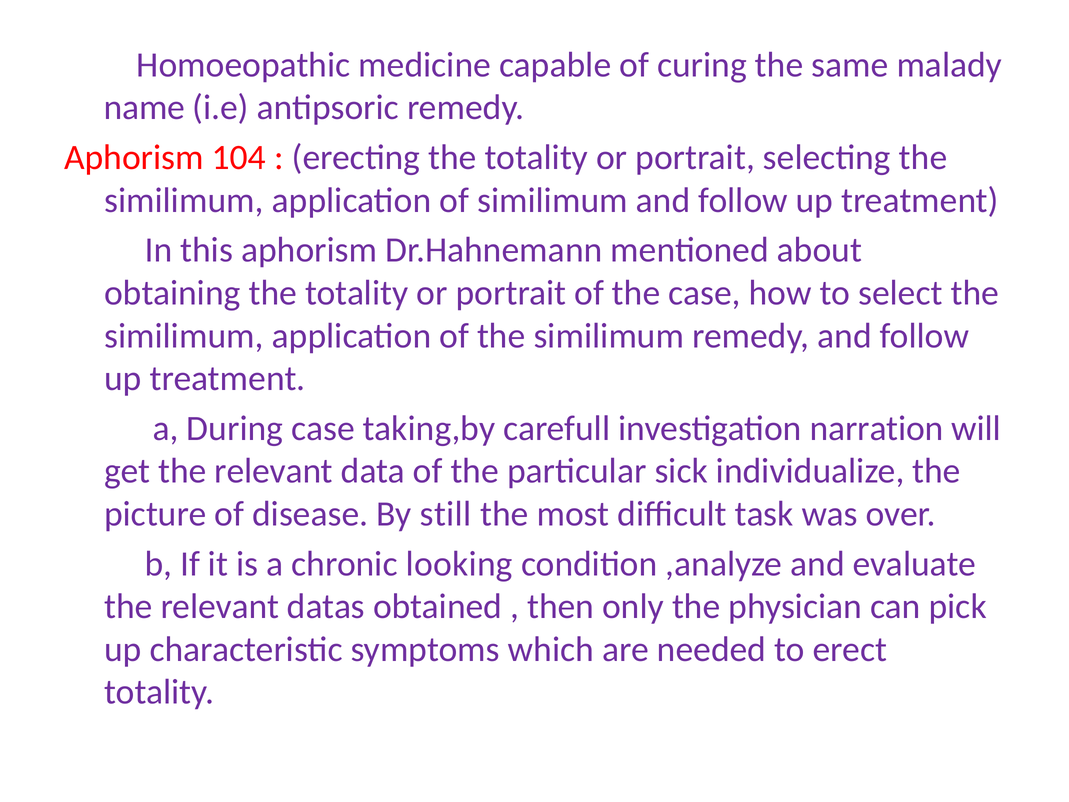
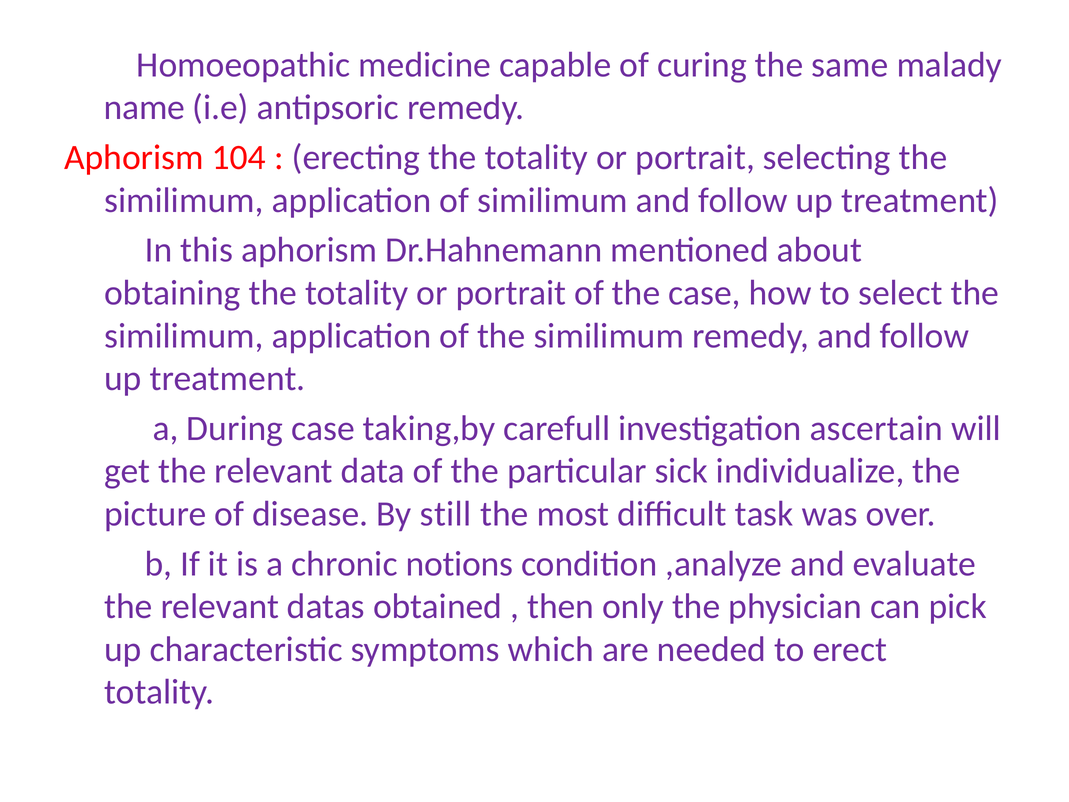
narration: narration -> ascertain (876, 428)
looking: looking -> notions (459, 564)
